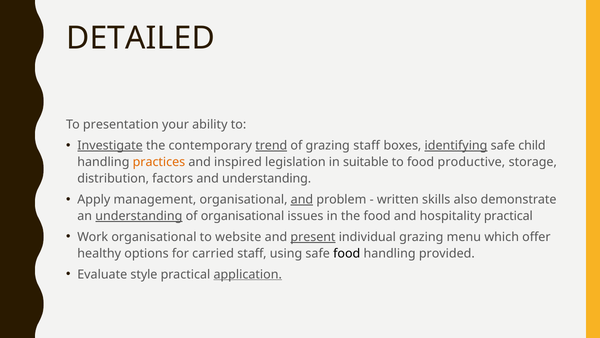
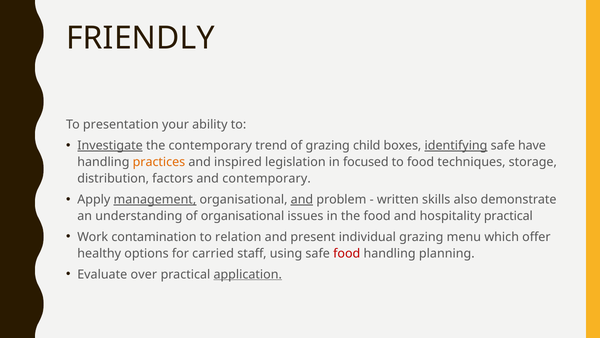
DETAILED: DETAILED -> FRIENDLY (141, 38)
trend underline: present -> none (271, 145)
grazing staff: staff -> child (367, 145)
child: child -> have (532, 145)
suitable: suitable -> focused (366, 162)
productive: productive -> techniques (471, 162)
and understanding: understanding -> contemporary (267, 178)
management underline: none -> present (155, 199)
understanding underline: present -> none (139, 216)
Work organisational: organisational -> contamination (154, 237)
website: website -> relation (238, 237)
present underline: present -> none (313, 237)
food colour: black -> red (347, 253)
provided: provided -> planning (447, 253)
style: style -> over (144, 274)
